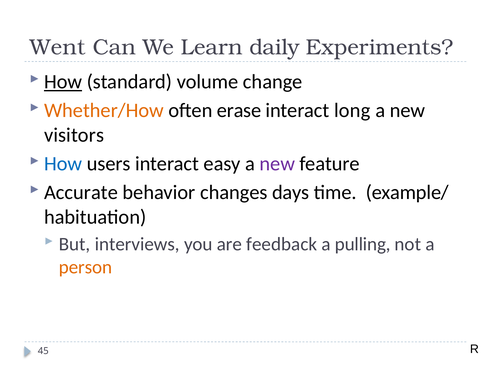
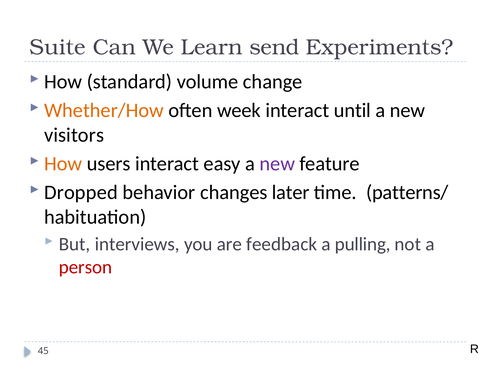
Went: Went -> Suite (58, 47)
daily: daily -> send (274, 47)
How underline: present -> none (63, 82)
erase: erase -> week (239, 110)
long: long -> until (352, 110)
How colour: blue -> orange (63, 163)
Accurate: Accurate -> Dropped (81, 192)
days: days -> later (291, 192)
example/: example/ -> patterns/ (407, 192)
person colour: orange -> red (86, 267)
